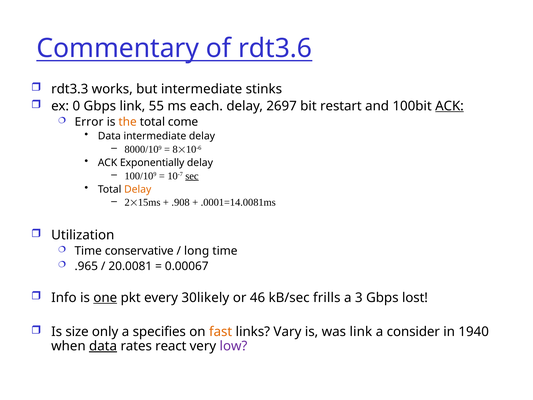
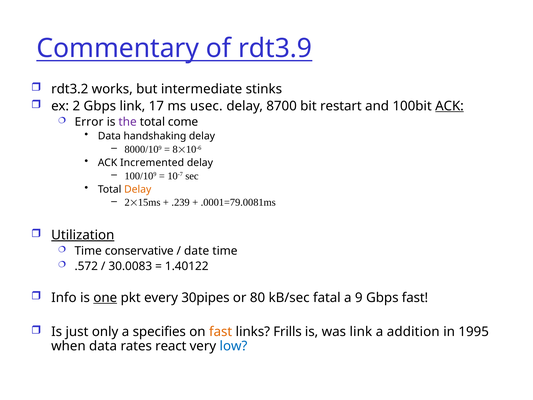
rdt3.6: rdt3.6 -> rdt3.9 (275, 48)
rdt3.3: rdt3.3 -> rdt3.2 (70, 89)
0: 0 -> 2 (76, 106)
55: 55 -> 17 (156, 106)
each: each -> usec (206, 106)
2697: 2697 -> 8700 (282, 106)
the colour: orange -> purple (128, 122)
Data intermediate: intermediate -> handshaking (155, 136)
Exponentially: Exponentially -> Incremented (152, 163)
sec underline: present -> none (192, 176)
.908: .908 -> .239 (181, 202)
.0001=14.0081ms: .0001=14.0081ms -> .0001=79.0081ms (238, 202)
Utilization underline: none -> present (83, 235)
long: long -> date (197, 251)
.965: .965 -> .572 (86, 266)
20.0081: 20.0081 -> 30.0083 (130, 266)
0.00067: 0.00067 -> 1.40122 (187, 266)
30likely: 30likely -> 30pipes (205, 297)
46: 46 -> 80 (258, 297)
frills: frills -> fatal (327, 297)
3: 3 -> 9 (359, 297)
Gbps lost: lost -> fast (415, 297)
size: size -> just (77, 332)
Vary: Vary -> Frills (288, 332)
consider: consider -> addition (413, 332)
1940: 1940 -> 1995 (474, 332)
data underline: present -> none (103, 346)
low colour: purple -> blue (233, 346)
